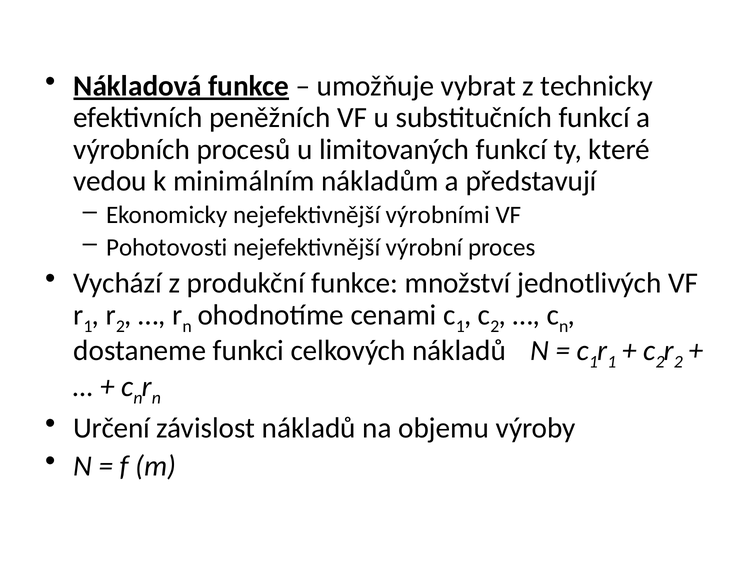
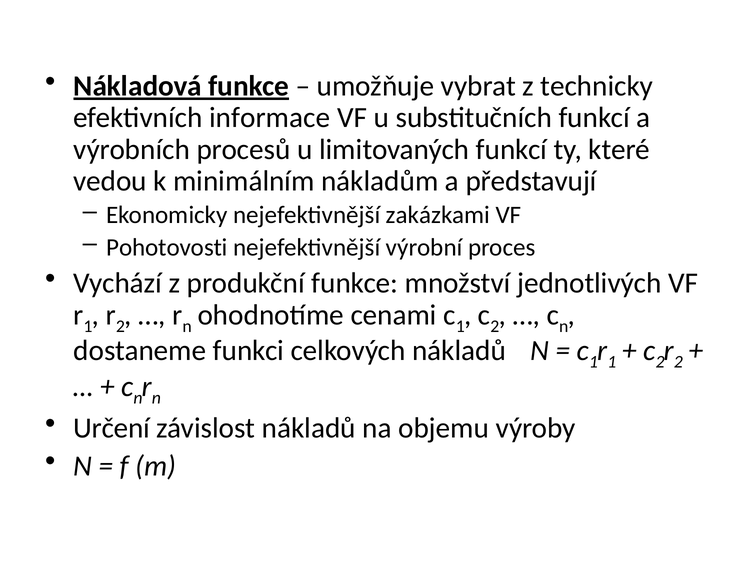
peněžních: peněžních -> informace (270, 118)
výrobními: výrobními -> zakázkami (438, 215)
